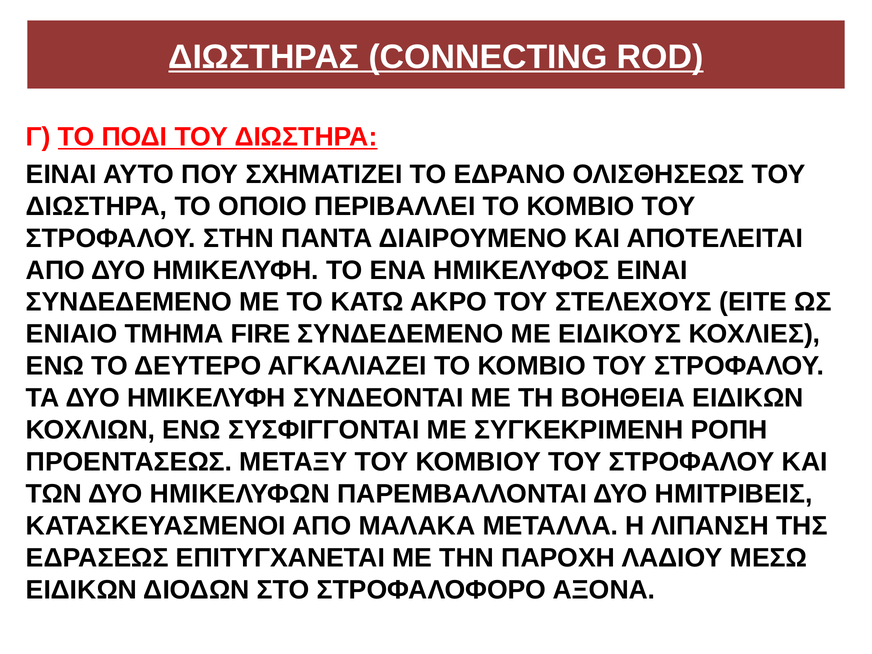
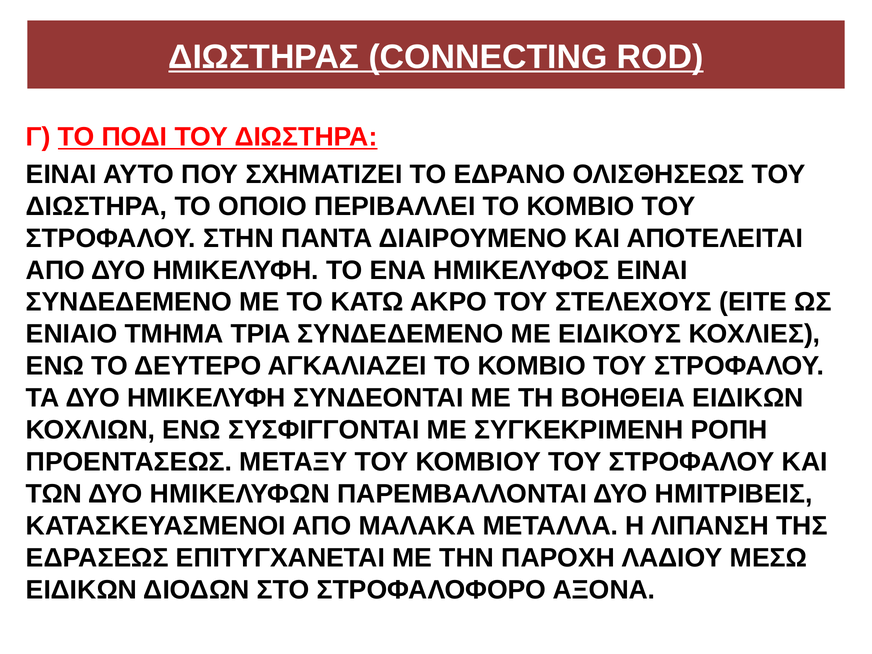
FIRE: FIRE -> ΤΡΙΑ (261, 334)
